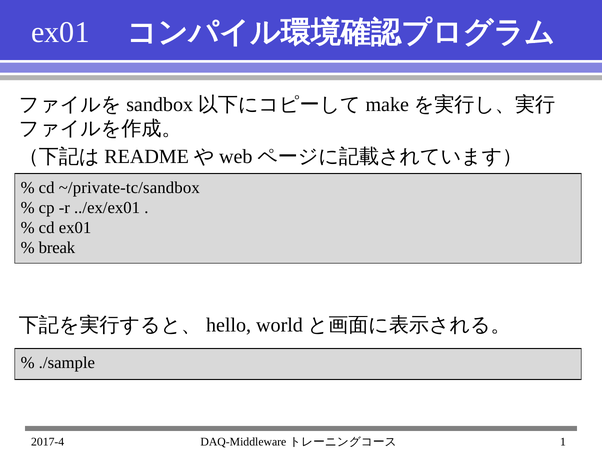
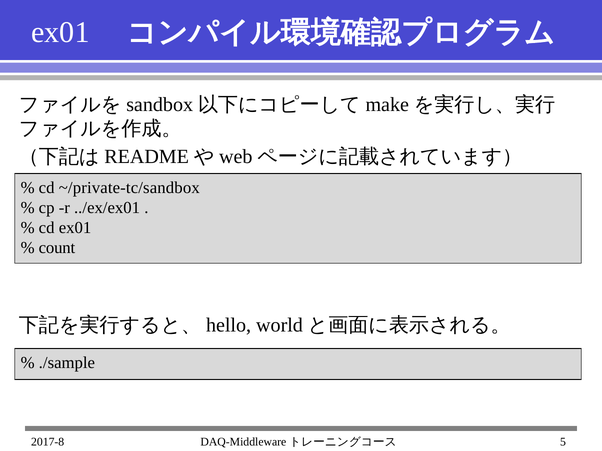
break: break -> count (57, 248)
2017-4: 2017-4 -> 2017-8 (48, 442)
1: 1 -> 5 (563, 442)
